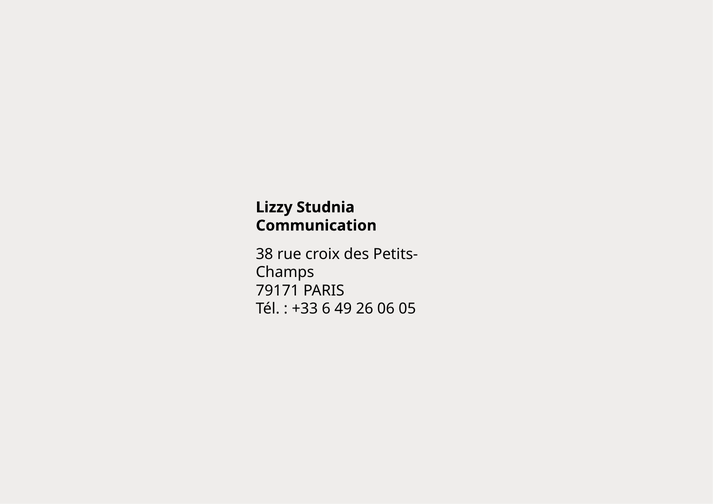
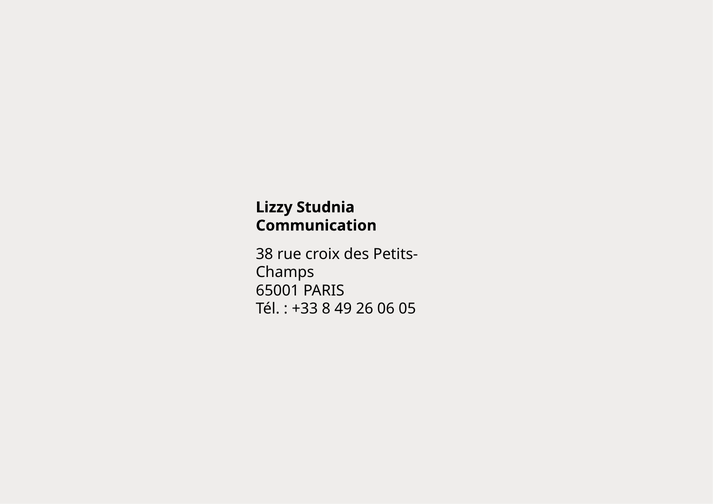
79171: 79171 -> 65001 (278, 291)
6: 6 -> 8 (326, 309)
